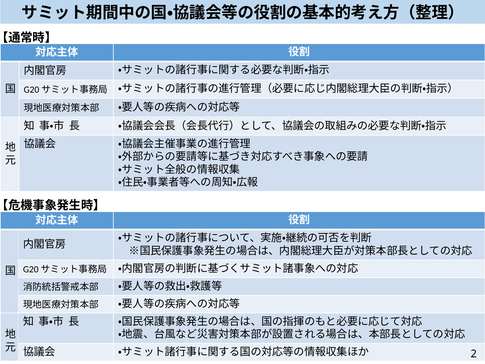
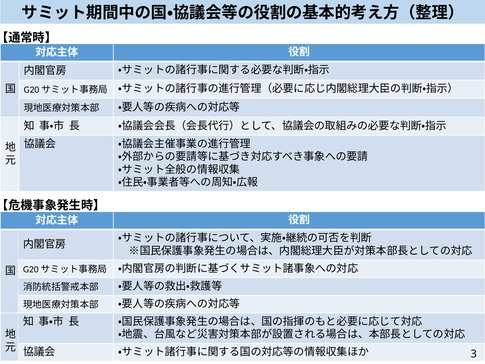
2: 2 -> 3 (474, 354)
